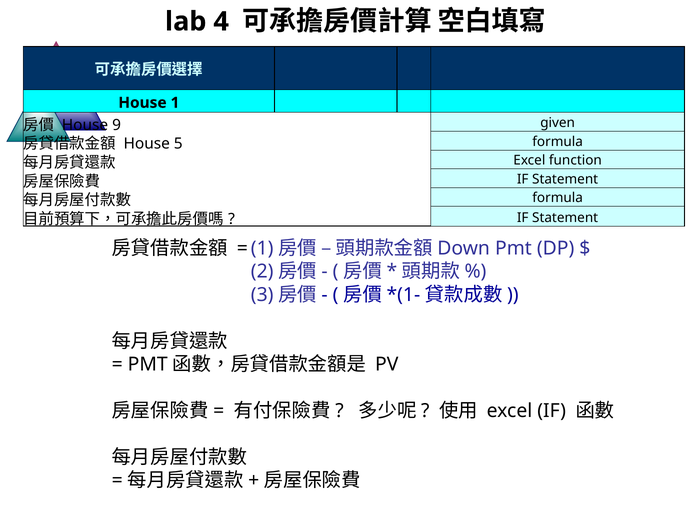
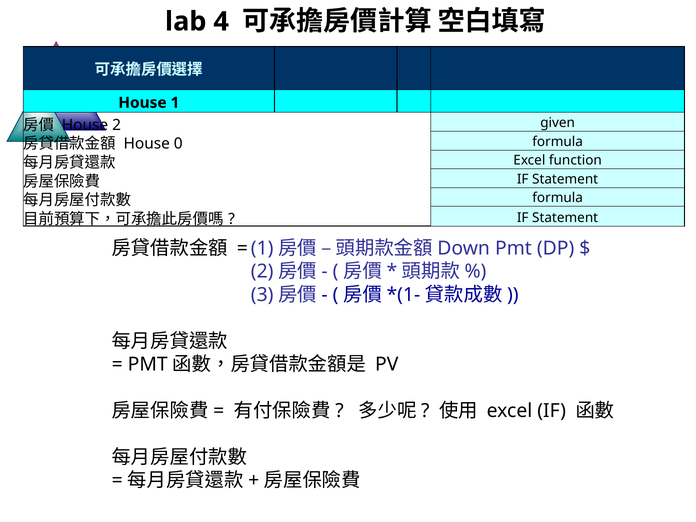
House 9: 9 -> 2 (117, 125)
5: 5 -> 0 (178, 144)
